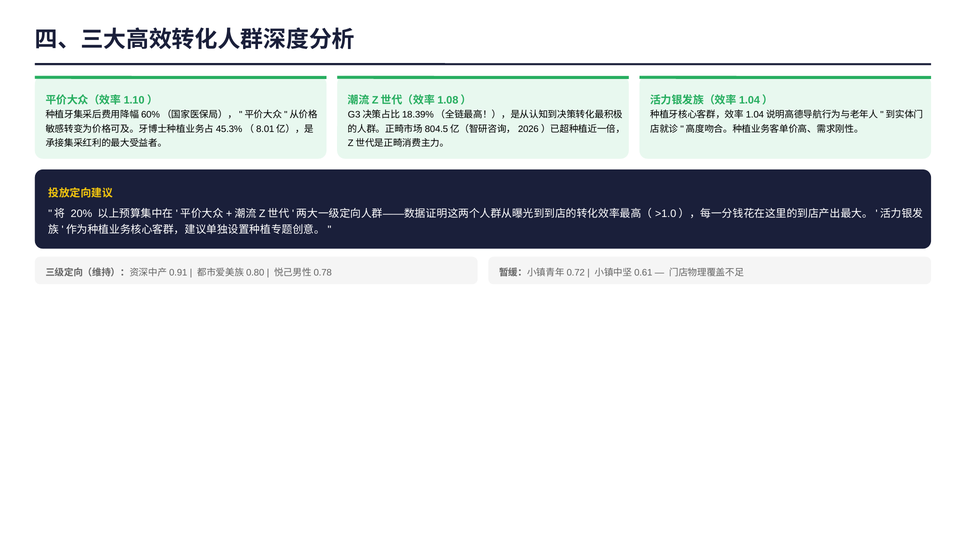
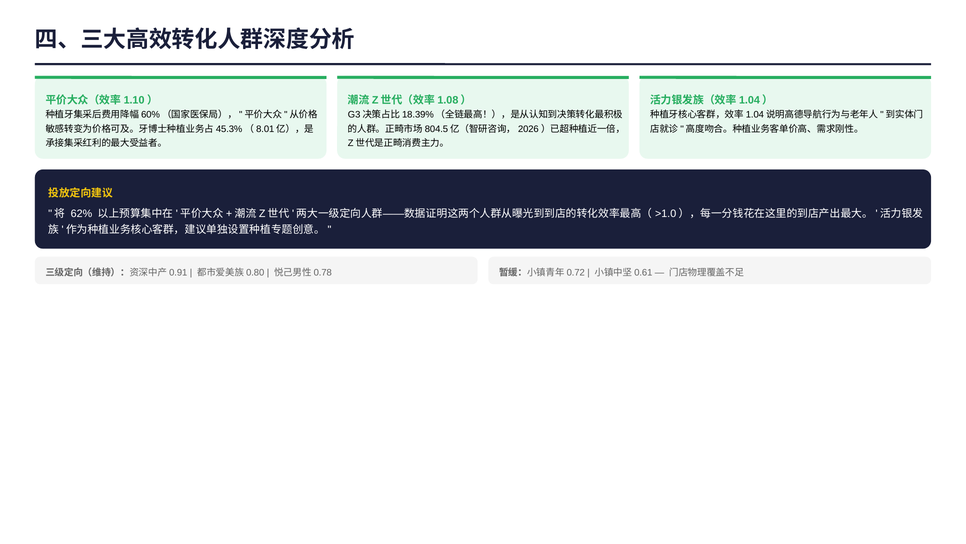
20%: 20% -> 62% (81, 213)
